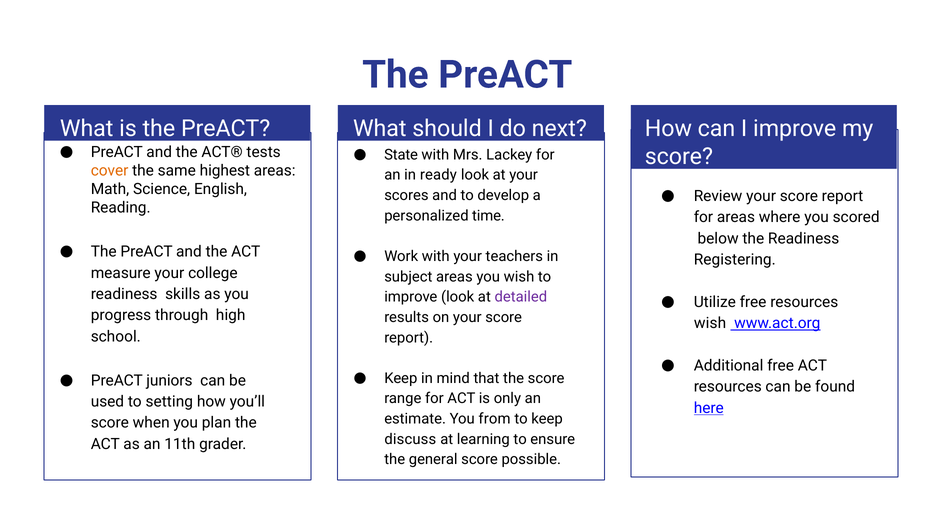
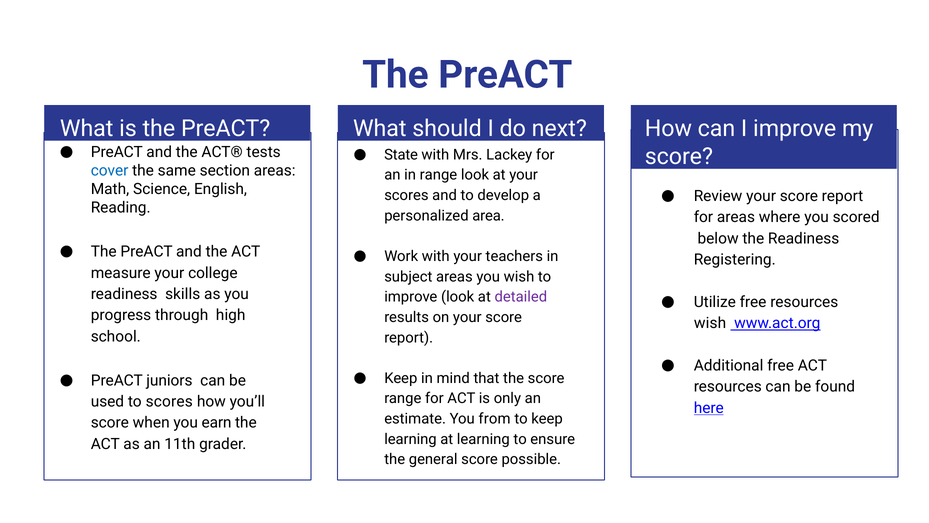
cover colour: orange -> blue (110, 171)
highest: highest -> section (225, 171)
in ready: ready -> range (438, 175)
time: time -> area (488, 216)
to setting: setting -> scores (169, 401)
plan: plan -> earn (217, 423)
discuss: discuss -> learning (410, 439)
